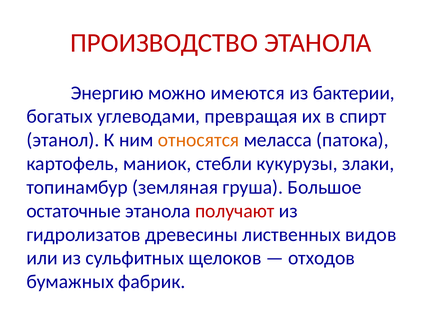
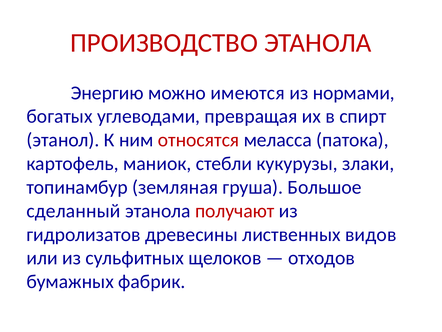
бактерии: бактерии -> нормами (354, 93)
относятся colour: orange -> red (199, 140)
остаточные: остаточные -> сделанный (74, 211)
